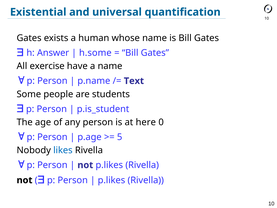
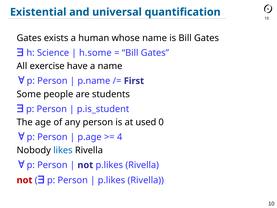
Answer: Answer -> Science (53, 53)
Text: Text -> First (134, 81)
here: here -> used (146, 122)
5: 5 -> 4 (120, 137)
not colour: black -> red (25, 180)
